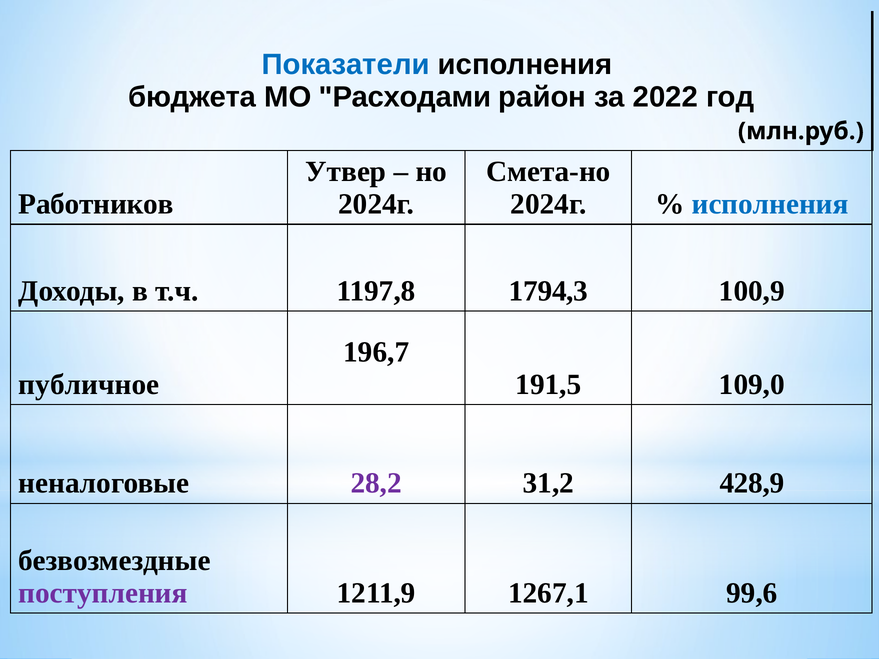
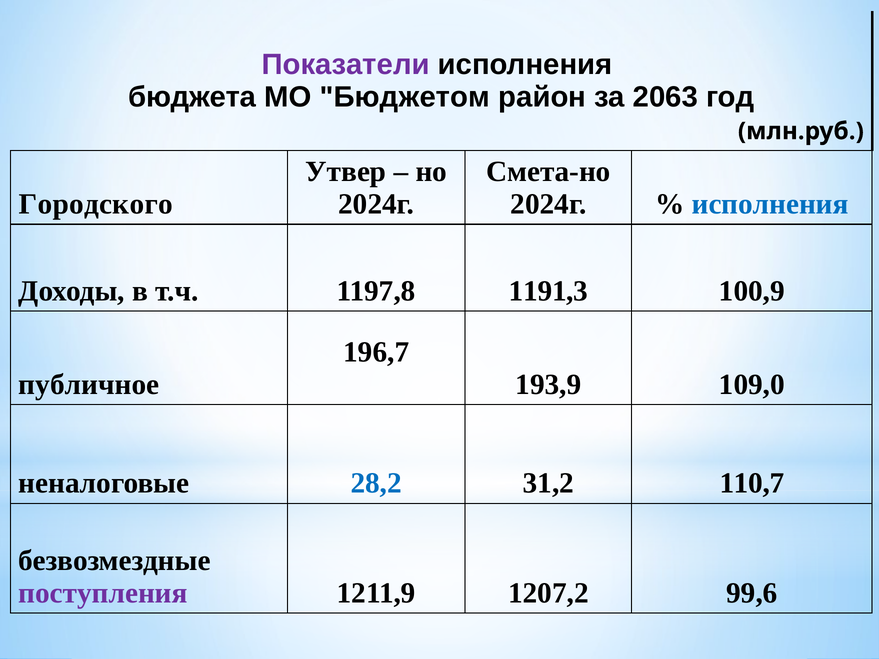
Показатели colour: blue -> purple (346, 65)
Расходами: Расходами -> Бюджетом (405, 97)
2022: 2022 -> 2063 (665, 97)
Работников: Работников -> Городского (96, 204)
1794,3: 1794,3 -> 1191,3 (549, 291)
191,5: 191,5 -> 193,9 (548, 384)
28,2 colour: purple -> blue (376, 483)
428,9: 428,9 -> 110,7 (752, 483)
1267,1: 1267,1 -> 1207,2 (548, 593)
